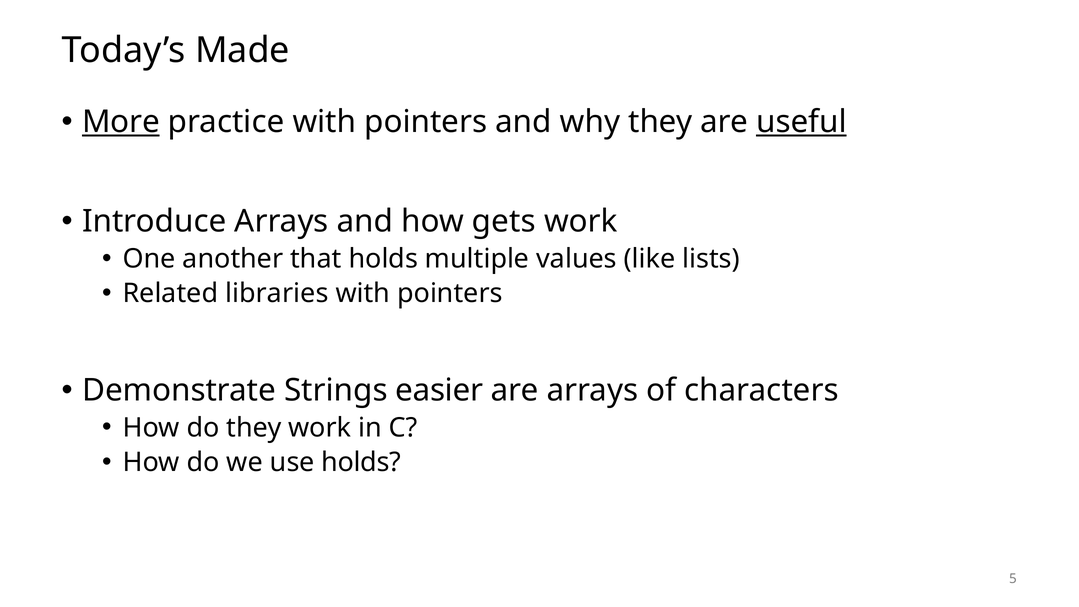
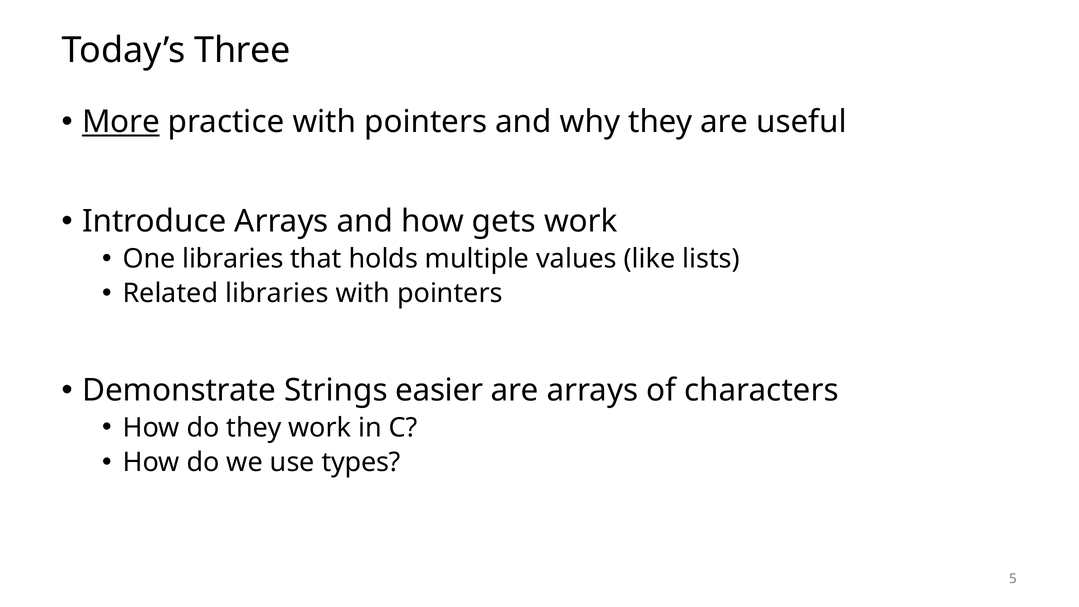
Made: Made -> Three (242, 50)
useful underline: present -> none (801, 122)
One another: another -> libraries (233, 259)
use holds: holds -> types (361, 462)
